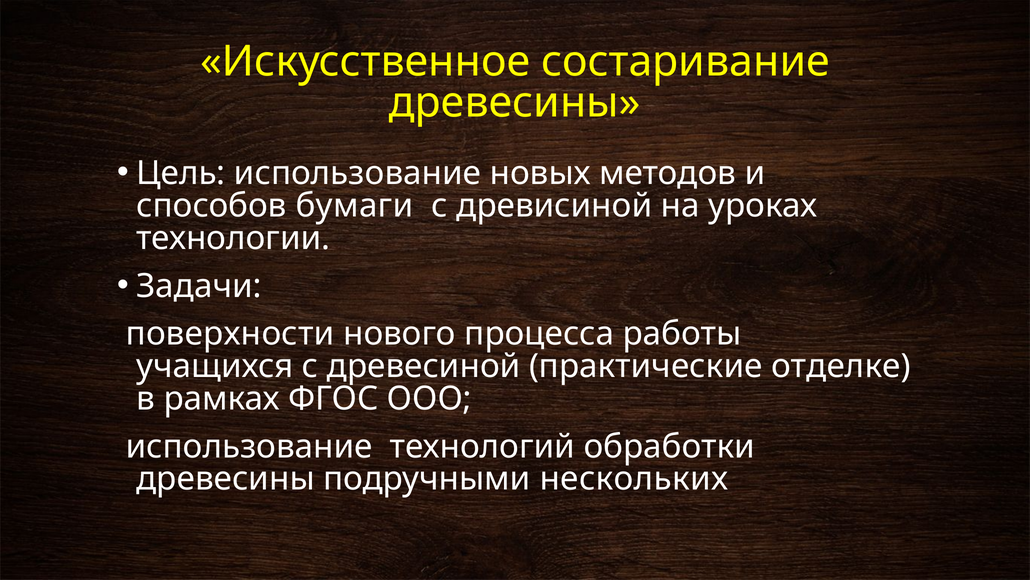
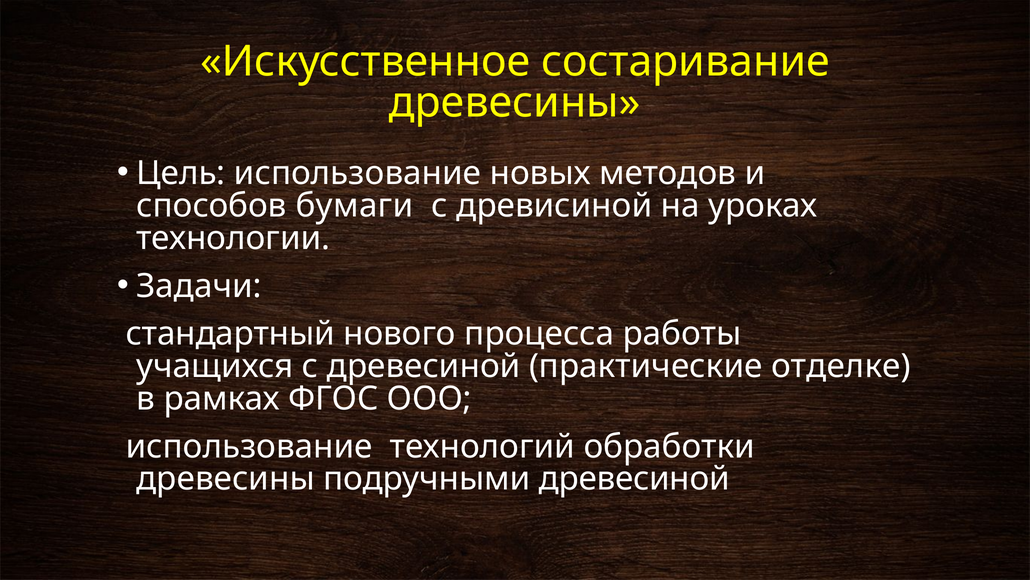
поверхности: поверхности -> стандартный (230, 334)
подручными нескольких: нескольких -> древесиной (634, 479)
